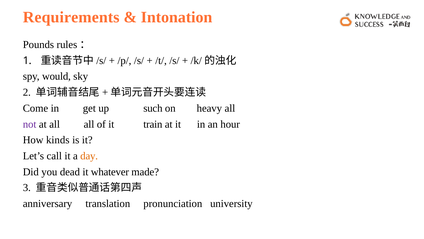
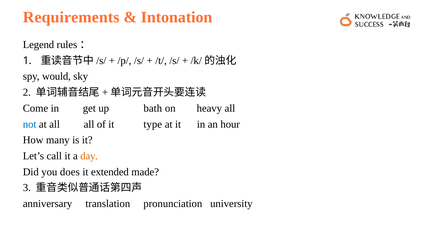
Pounds: Pounds -> Legend (38, 45)
such: such -> bath (153, 108)
not colour: purple -> blue (30, 124)
train: train -> type (153, 124)
kinds: kinds -> many (58, 140)
dead: dead -> does (70, 171)
whatever: whatever -> extended (110, 171)
